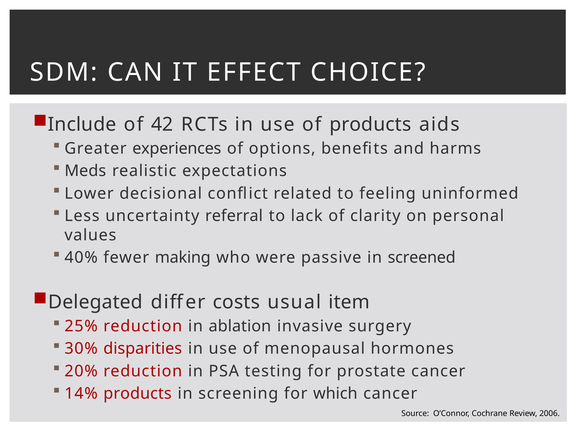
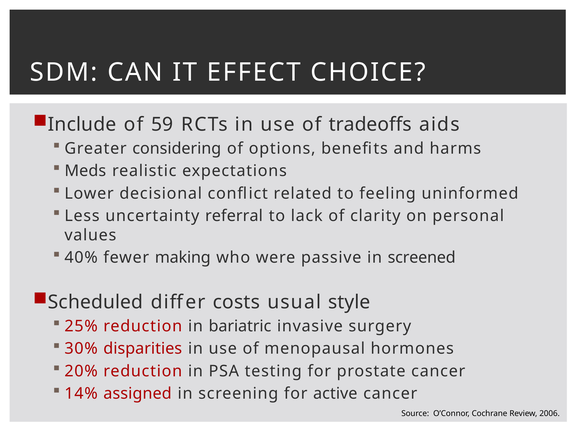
42: 42 -> 59 (162, 124)
of products: products -> tradeoffs (370, 124)
experiences: experiences -> considering (177, 148)
Delegated: Delegated -> Scheduled (96, 302)
item: item -> style (349, 302)
ablation: ablation -> bariatric (240, 326)
14% products: products -> assigned (138, 393)
which: which -> active (335, 393)
